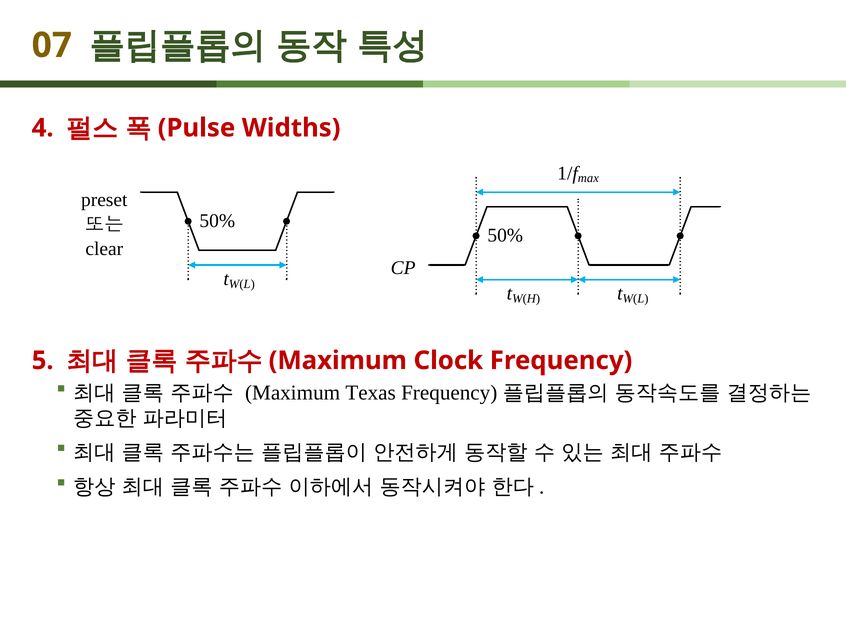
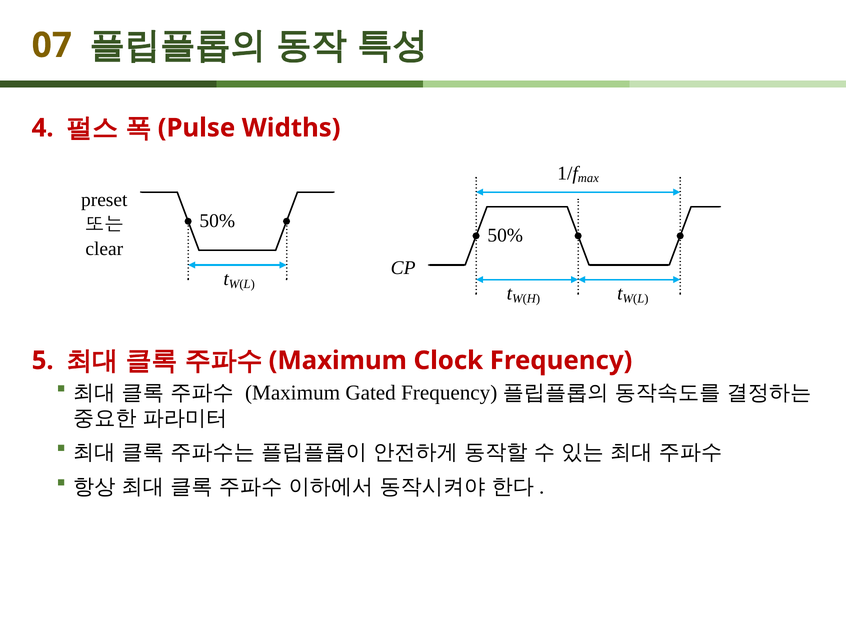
Texas: Texas -> Gated (371, 392)
